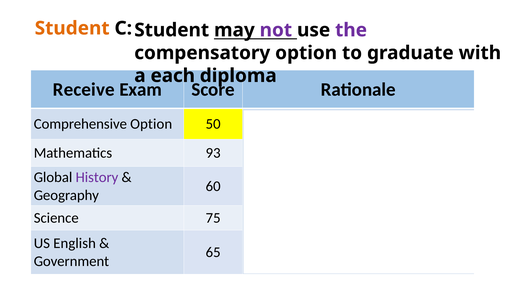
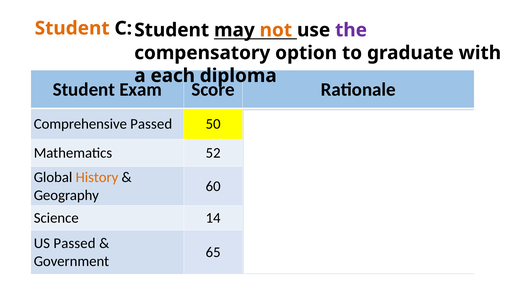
not colour: purple -> orange (276, 30)
Receive: Receive -> Student (84, 89)
Comprehensive Option: Option -> Passed (151, 124)
93: 93 -> 52 (213, 153)
History colour: purple -> orange (97, 177)
75: 75 -> 14 (213, 218)
US English: English -> Passed (75, 243)
